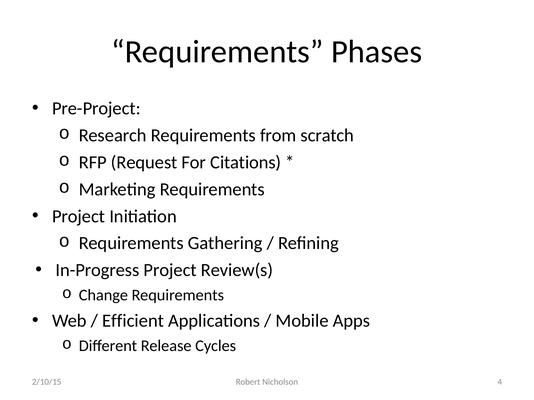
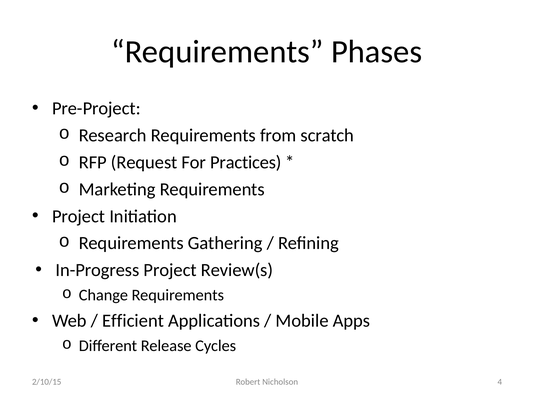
Citations: Citations -> Practices (246, 163)
